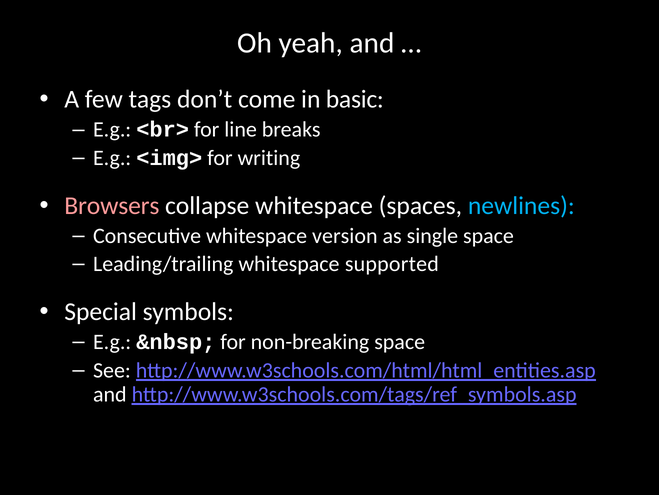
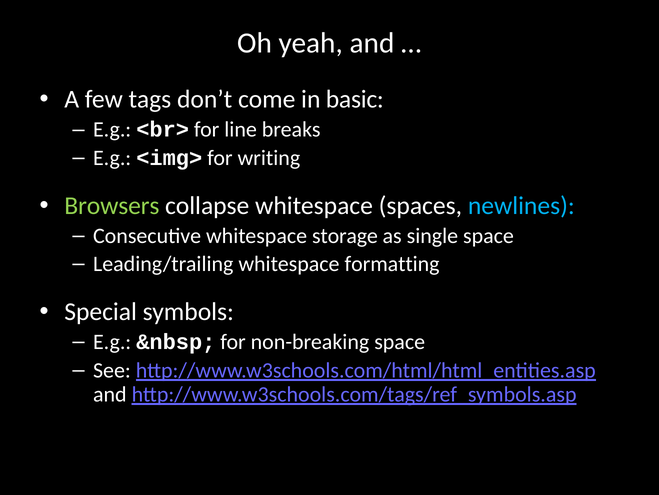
Browsers colour: pink -> light green (112, 205)
version: version -> storage (345, 235)
supported: supported -> formatting (392, 264)
